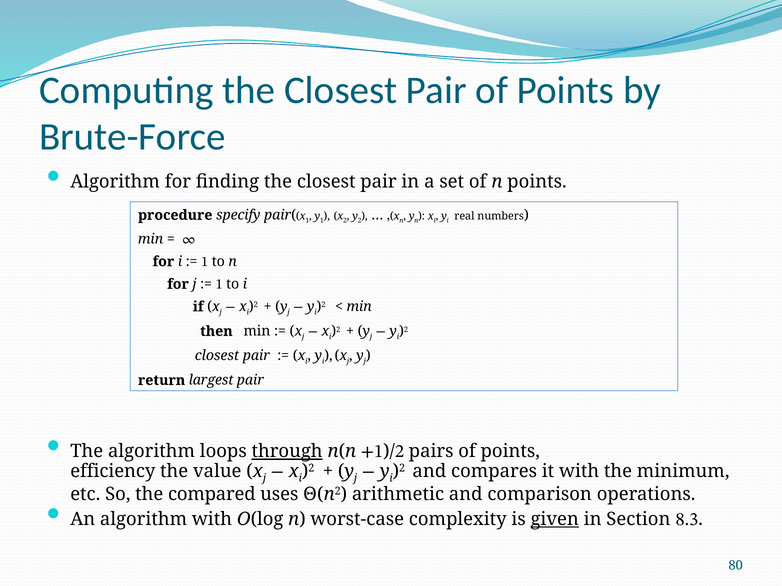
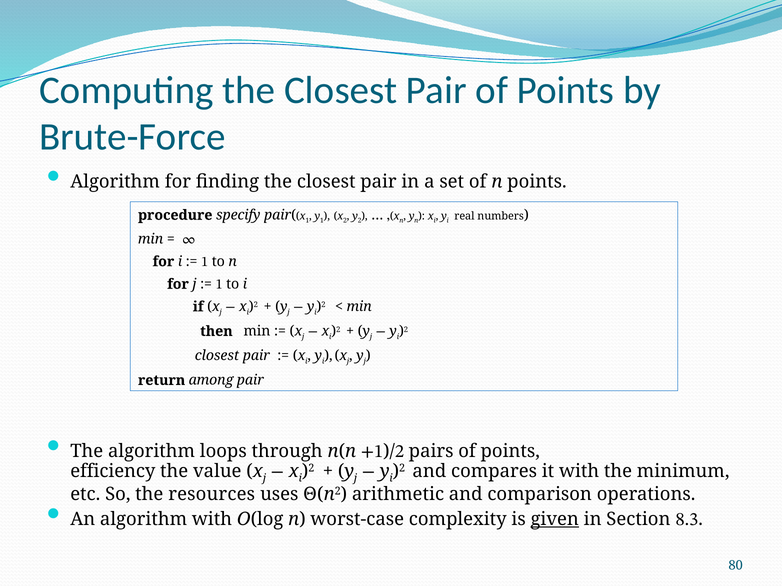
largest: largest -> among (211, 381)
through underline: present -> none (287, 452)
compared: compared -> resources (212, 494)
